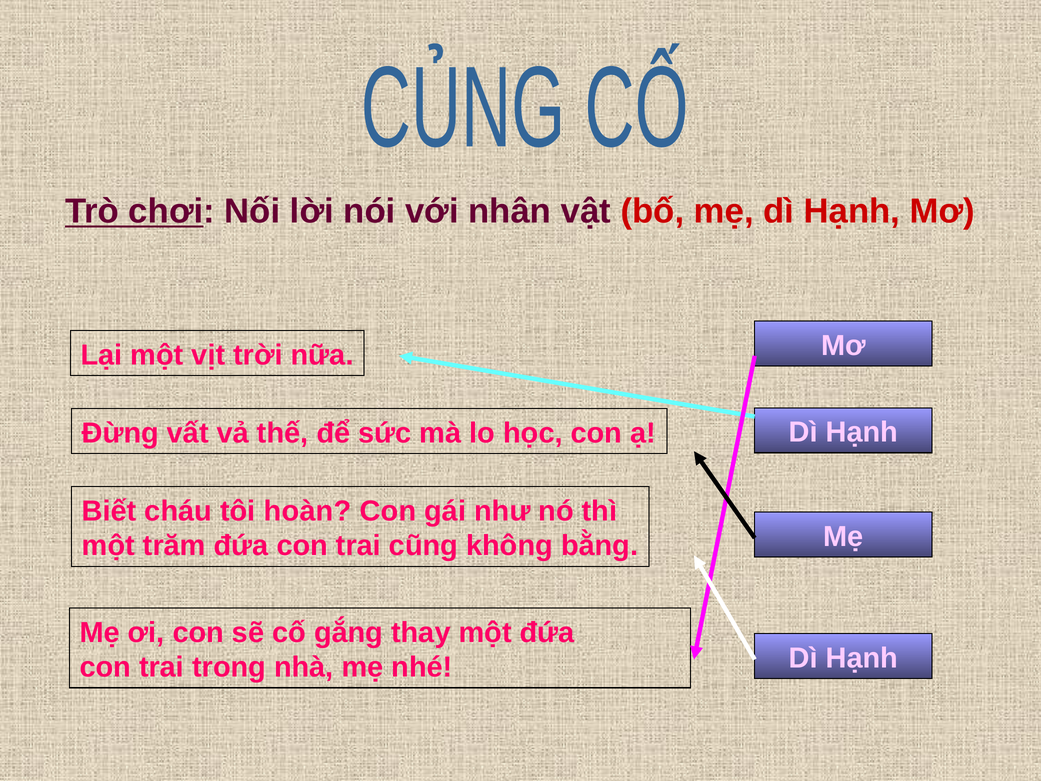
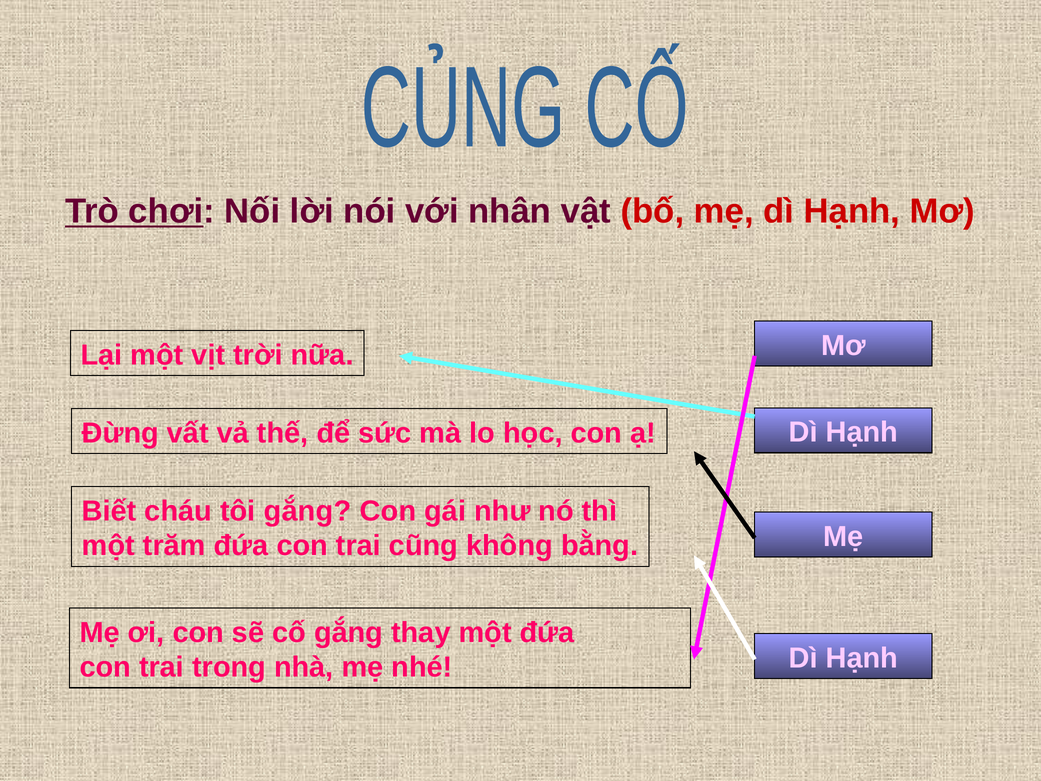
tôi hoàn: hoàn -> gắng (308, 511)
